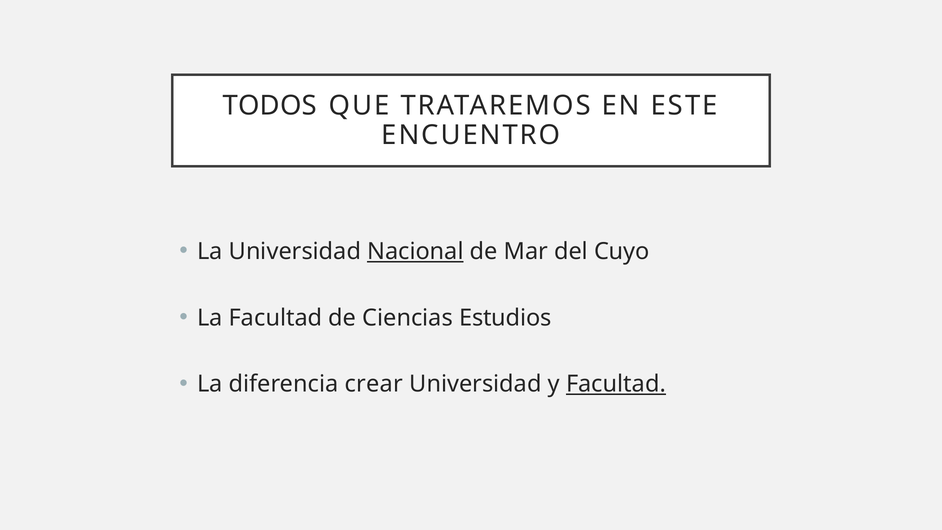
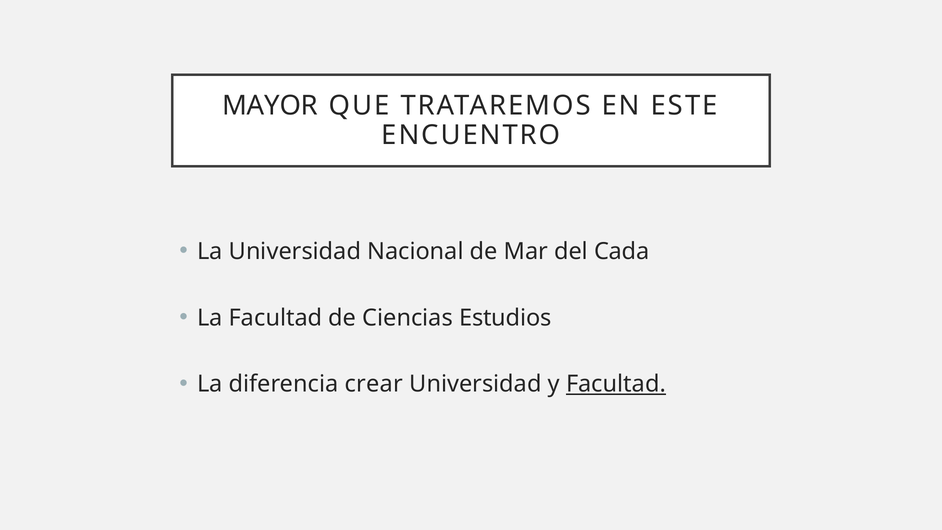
TODOS: TODOS -> MAYOR (270, 105)
Nacional underline: present -> none (415, 251)
Cuyo: Cuyo -> Cada (622, 251)
